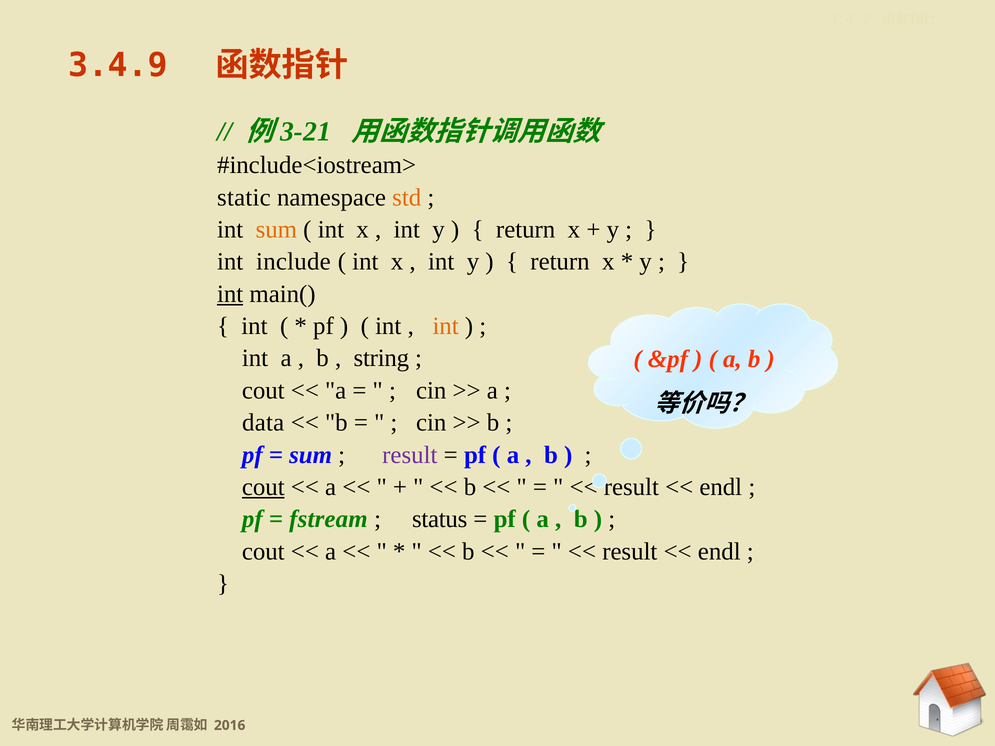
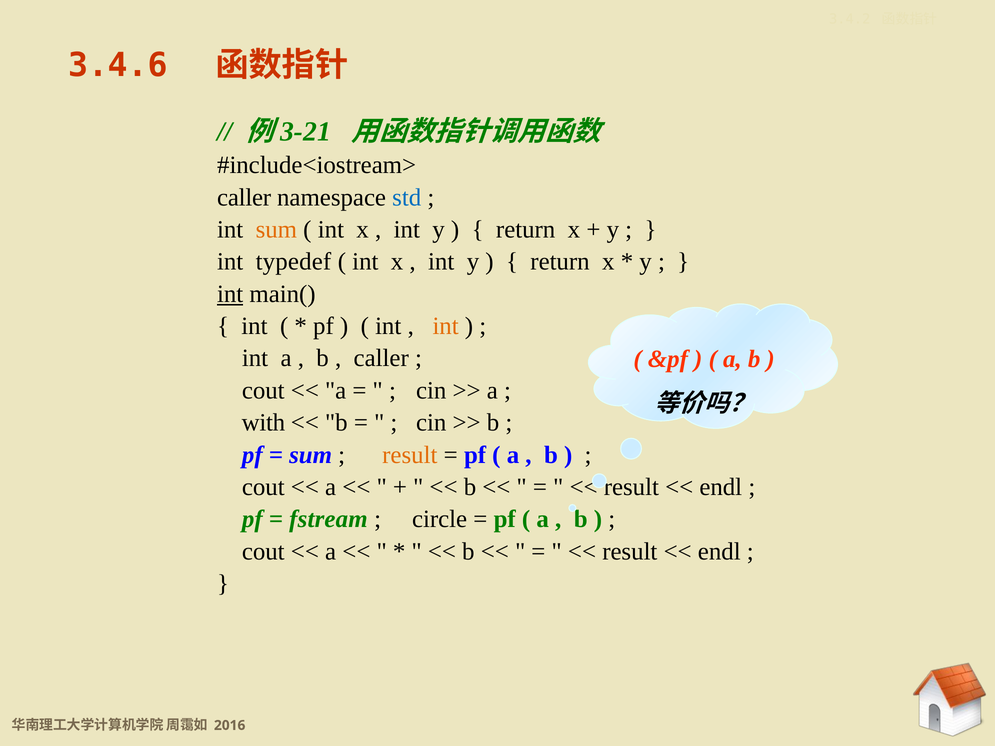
3.4.9: 3.4.9 -> 3.4.6 (118, 65)
static: static -> caller (244, 197)
std colour: orange -> blue (407, 197)
include: include -> typedef (293, 262)
string: string -> caller (381, 358)
data: data -> with (263, 423)
result colour: purple -> orange (410, 455)
cout underline: present -> none (263, 487)
status: status -> circle (440, 519)
